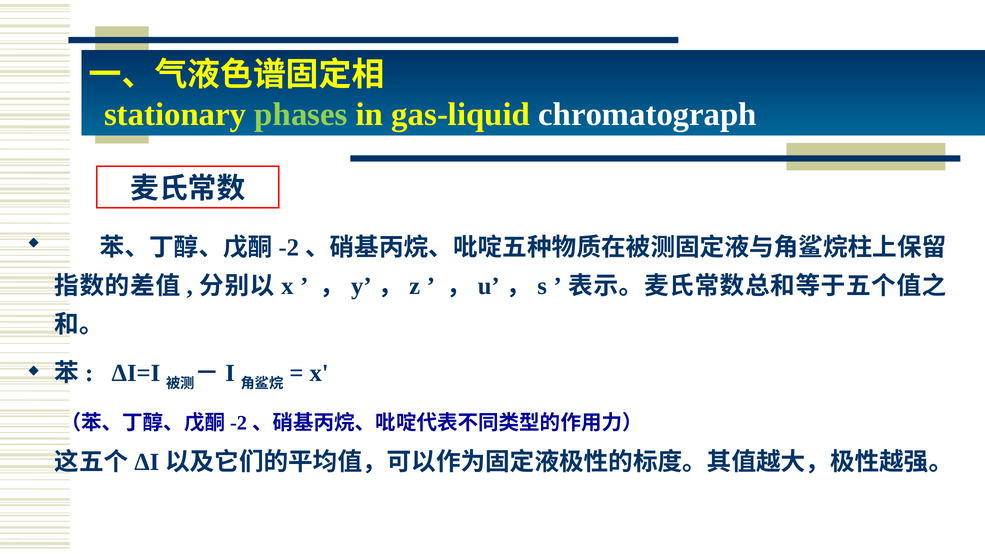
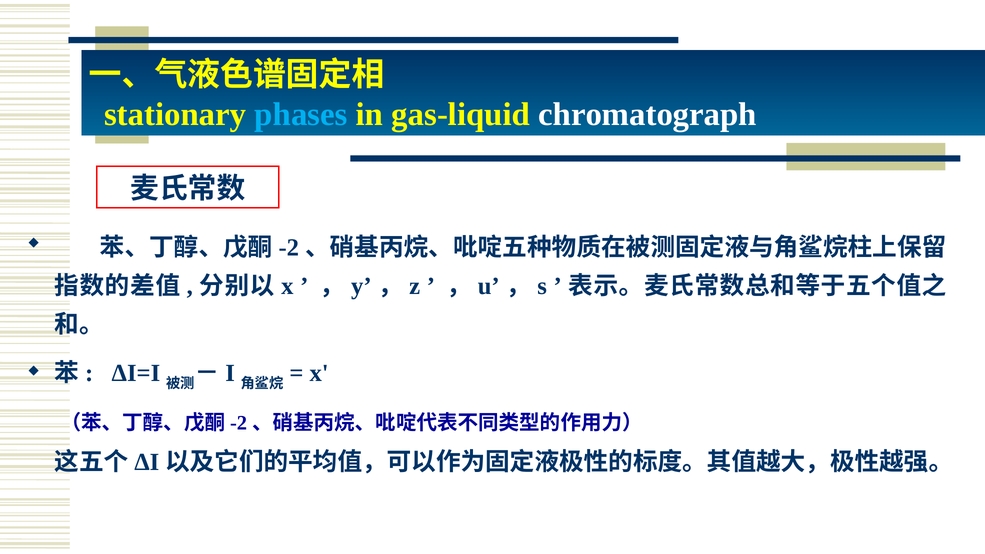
phases colour: light green -> light blue (301, 114)
